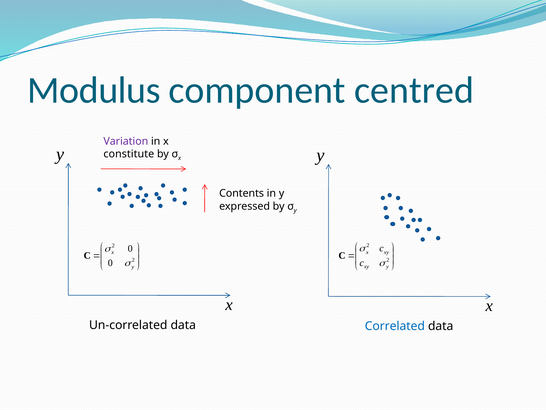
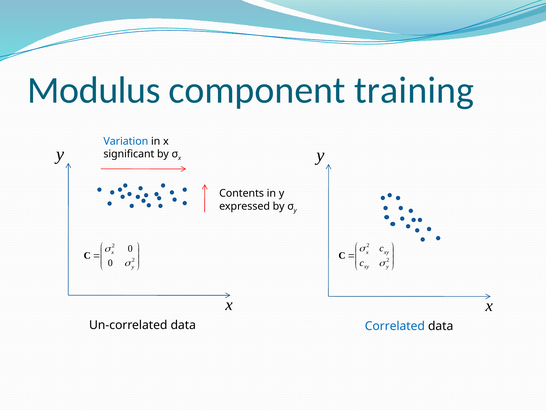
centred: centred -> training (414, 90)
Variation colour: purple -> blue (126, 141)
constitute: constitute -> significant (129, 154)
